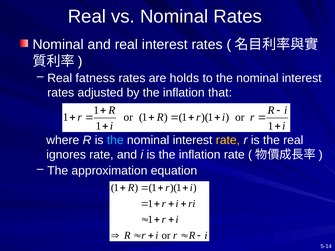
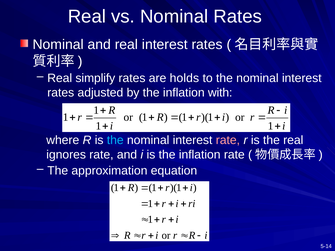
fatness: fatness -> simplify (95, 78)
that: that -> with (220, 93)
rate colour: yellow -> pink (228, 140)
